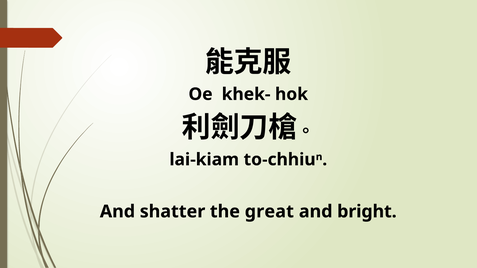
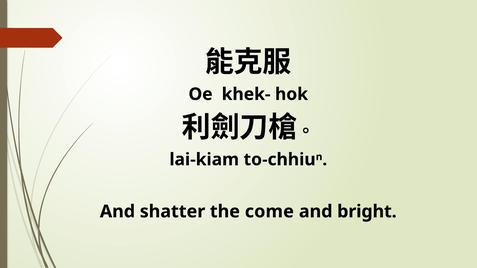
great: great -> come (269, 212)
